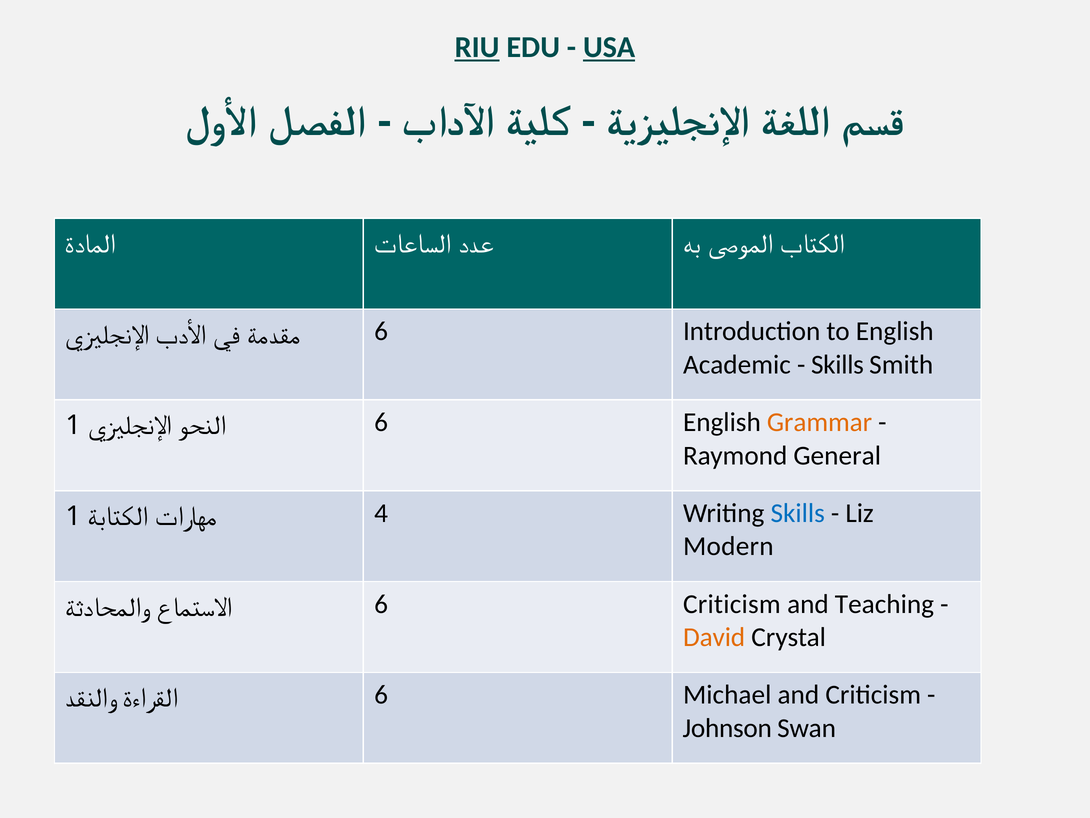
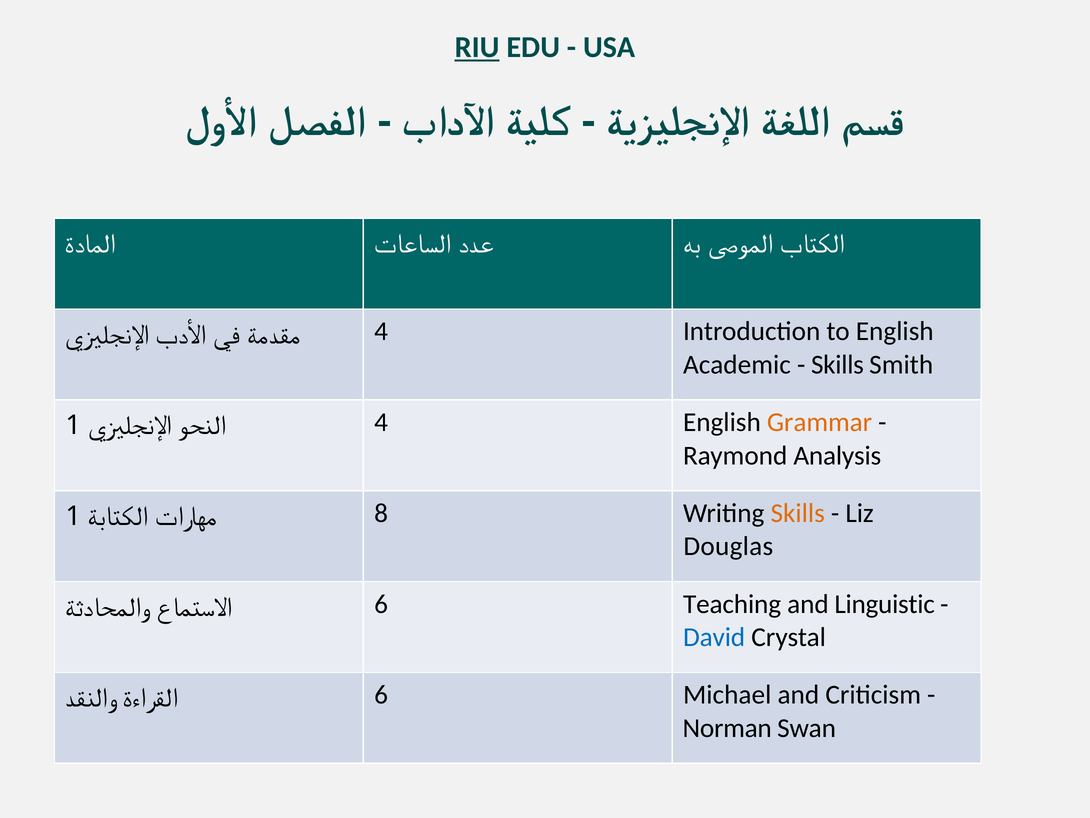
USA underline: present -> none (609, 47)
6: 6 -> 4 (381, 331)
1 6: 6 -> 4 (381, 422)
General: General -> Analysis (837, 455)
4: 4 -> 8 (381, 513)
Skills colour: blue -> orange (798, 513)
Modern: Modern -> Douglas (728, 546)
6 Criticism: Criticism -> Teaching (732, 604)
Teaching: Teaching -> Linguistic (885, 604)
David colour: orange -> blue (714, 637)
Johnson: Johnson -> Norman (727, 728)
